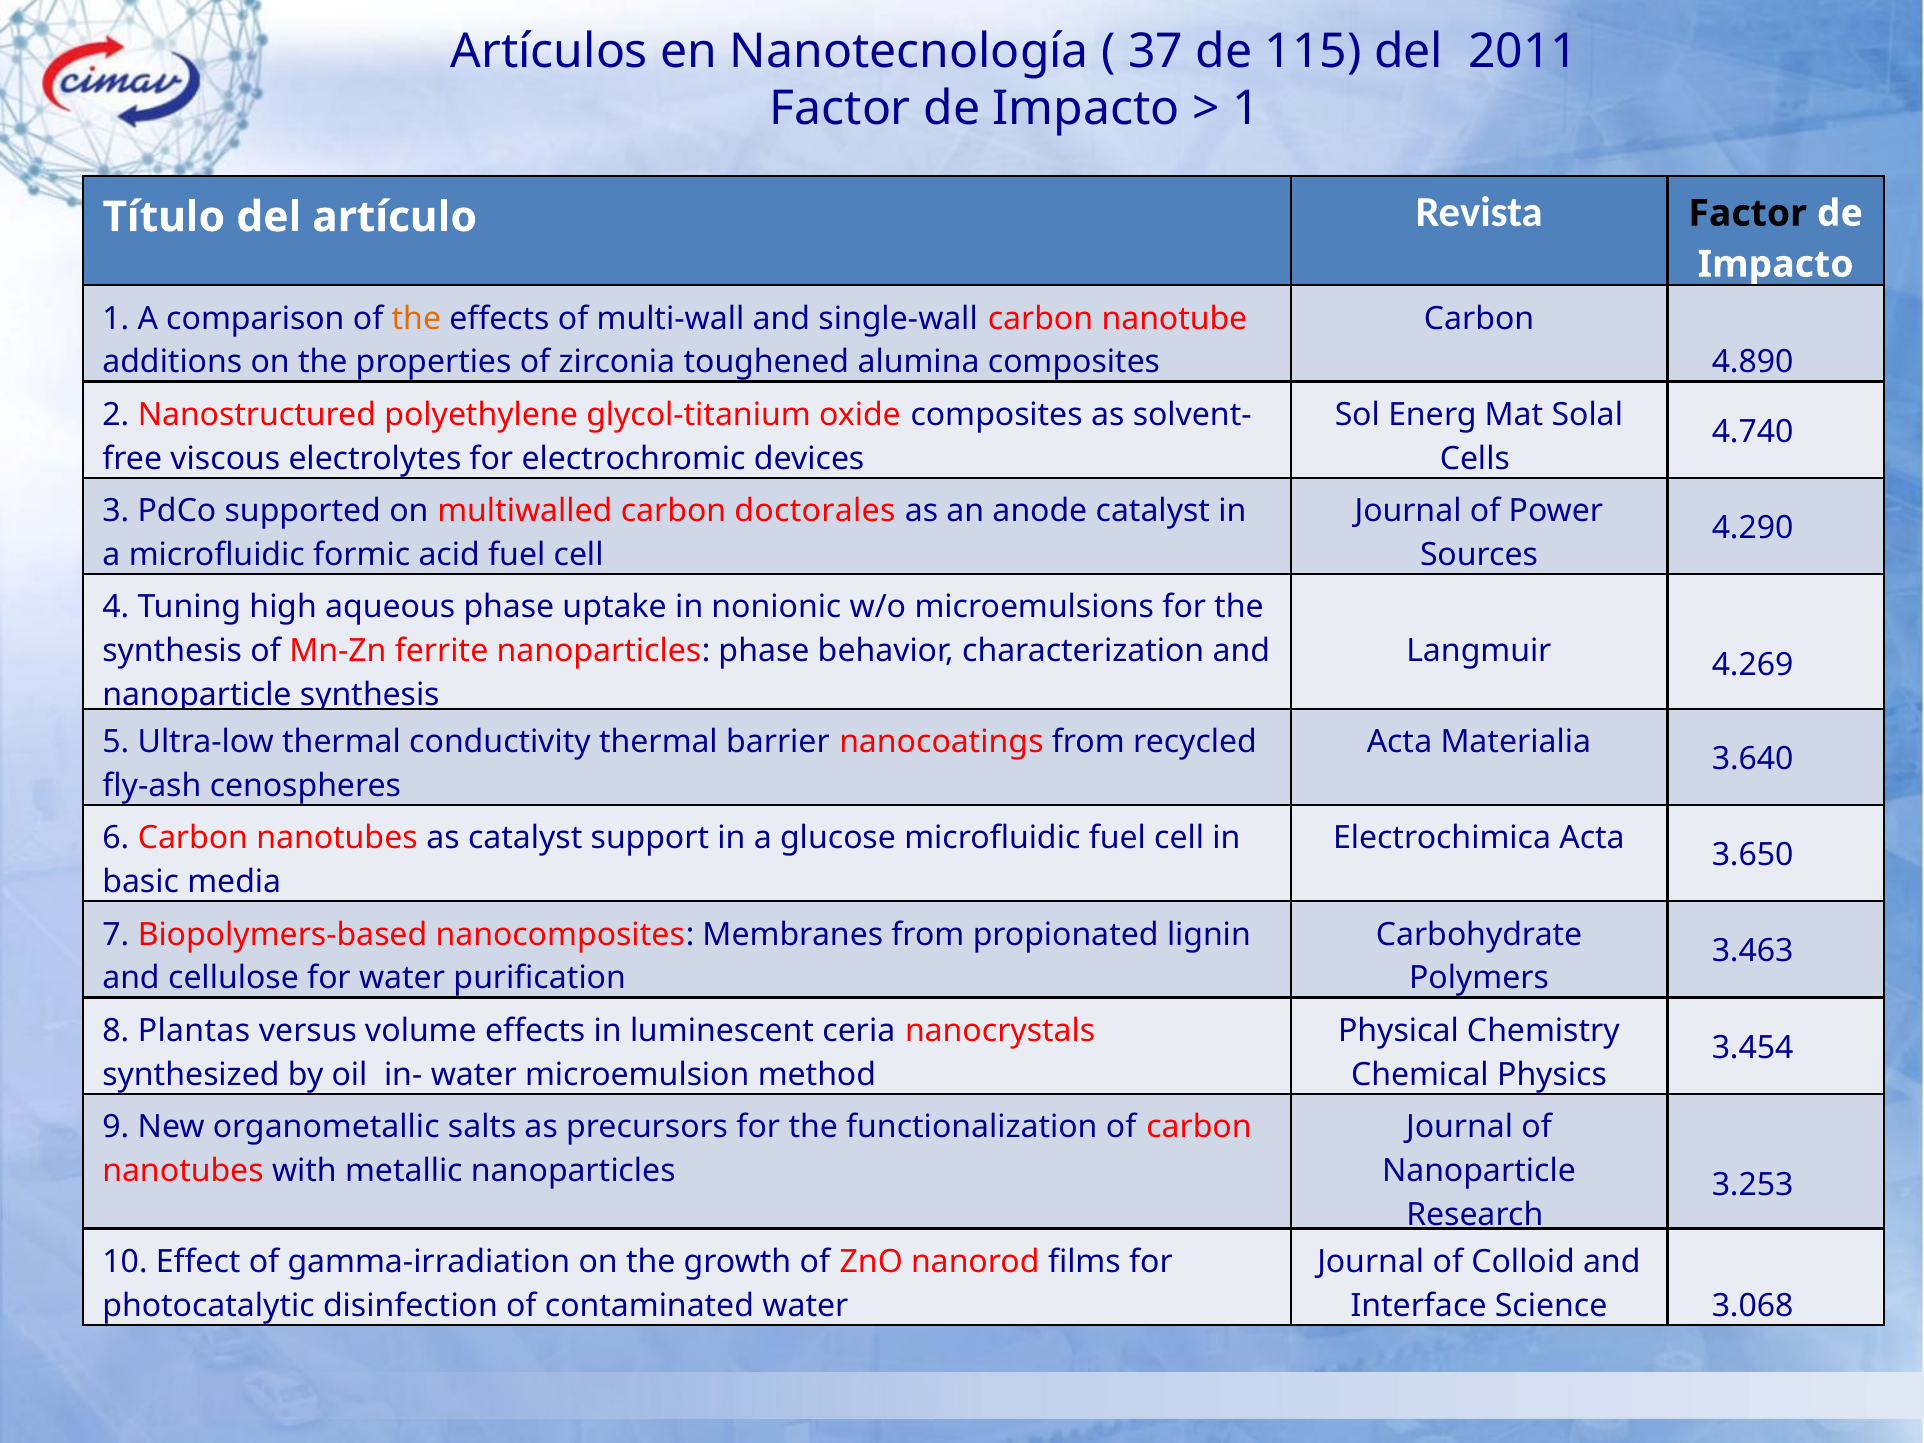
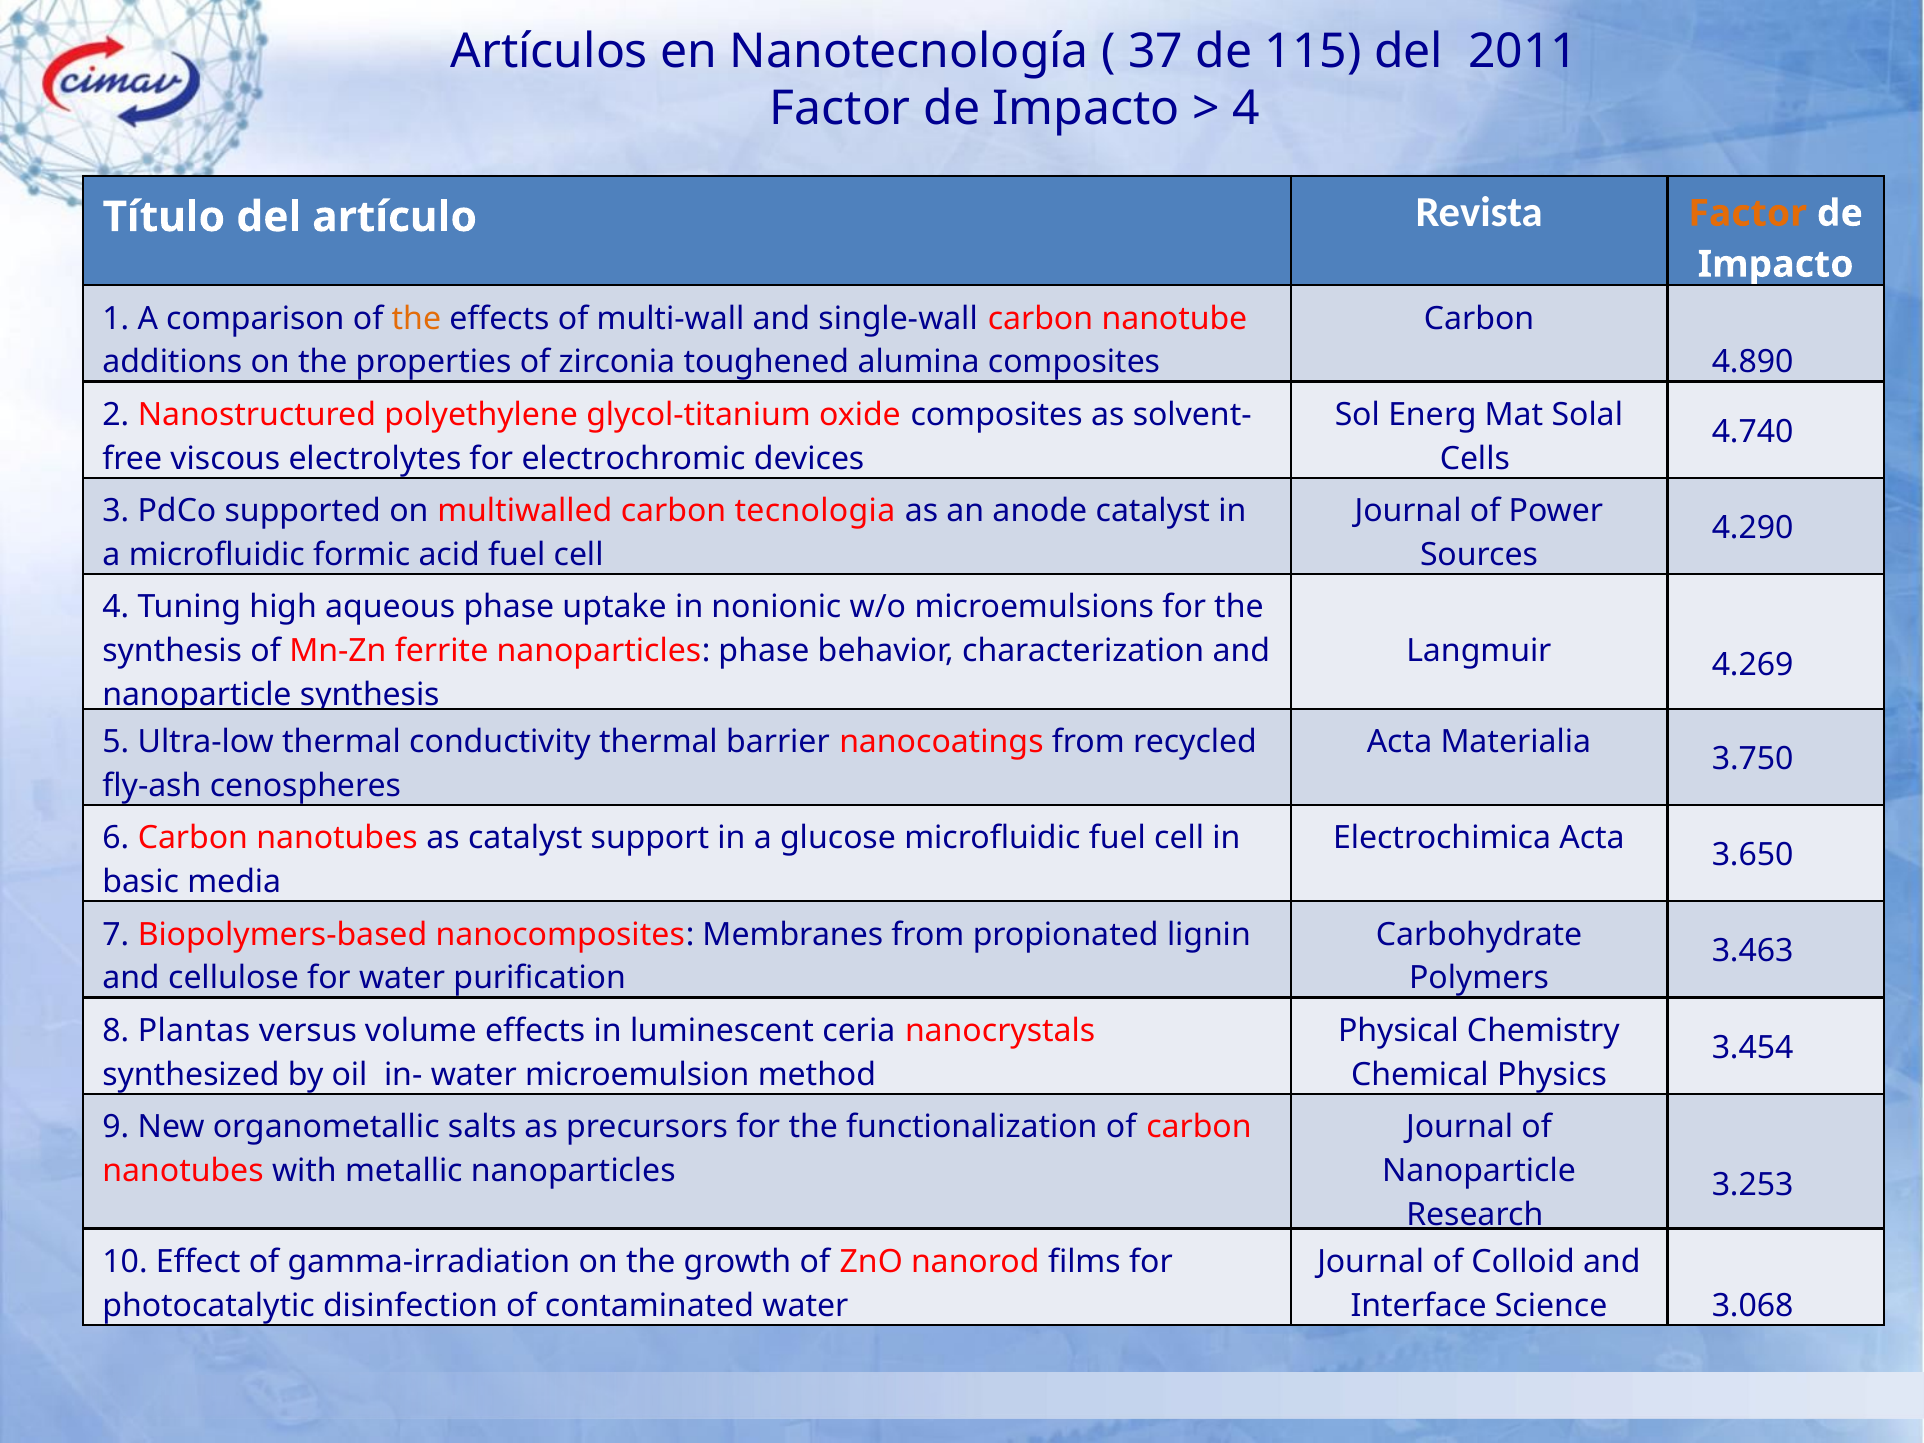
1: 1 -> 4 (1246, 109)
Factor colour: black -> orange (1748, 213)
doctorales: doctorales -> tecnologia (815, 511)
3.640: 3.640 -> 3.750 (1753, 759)
